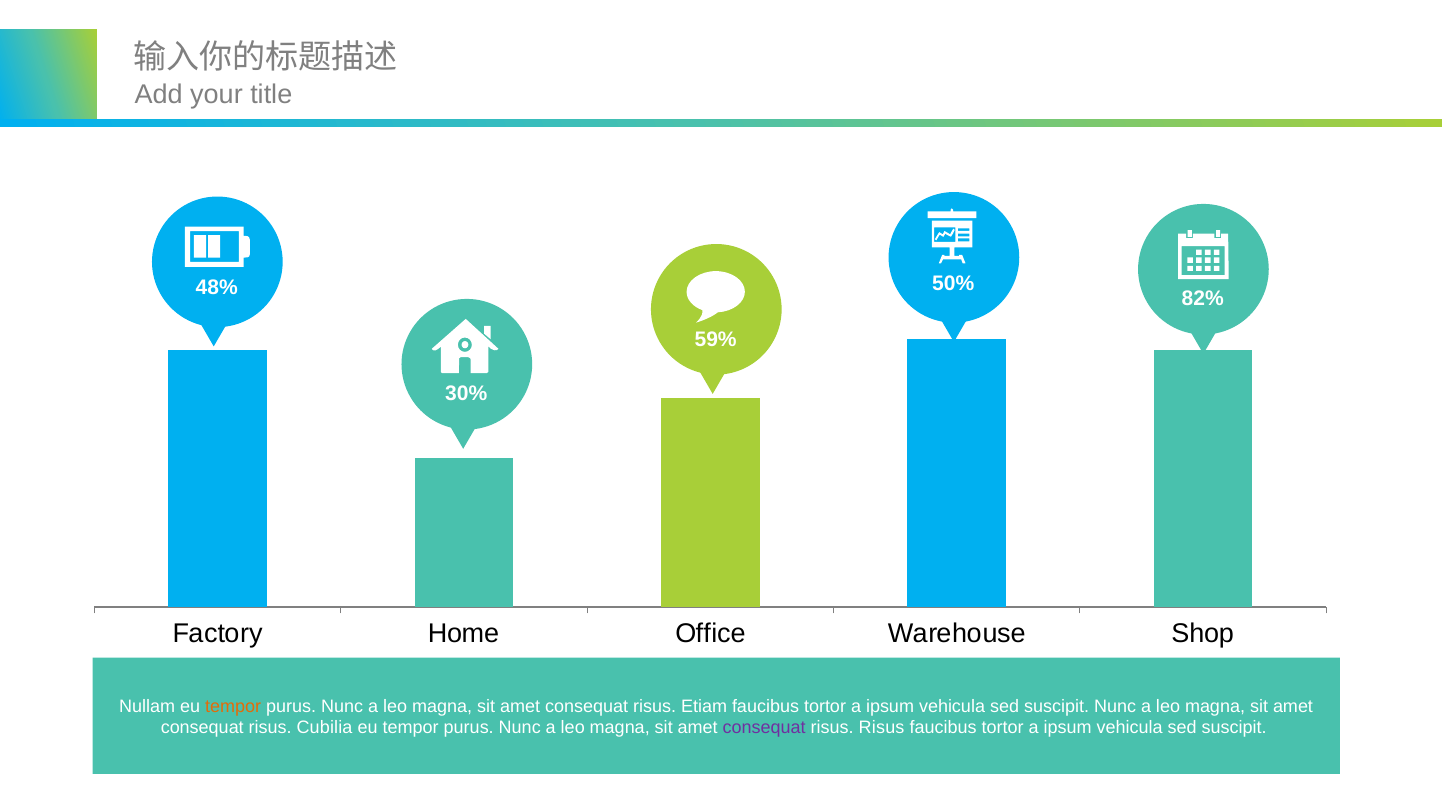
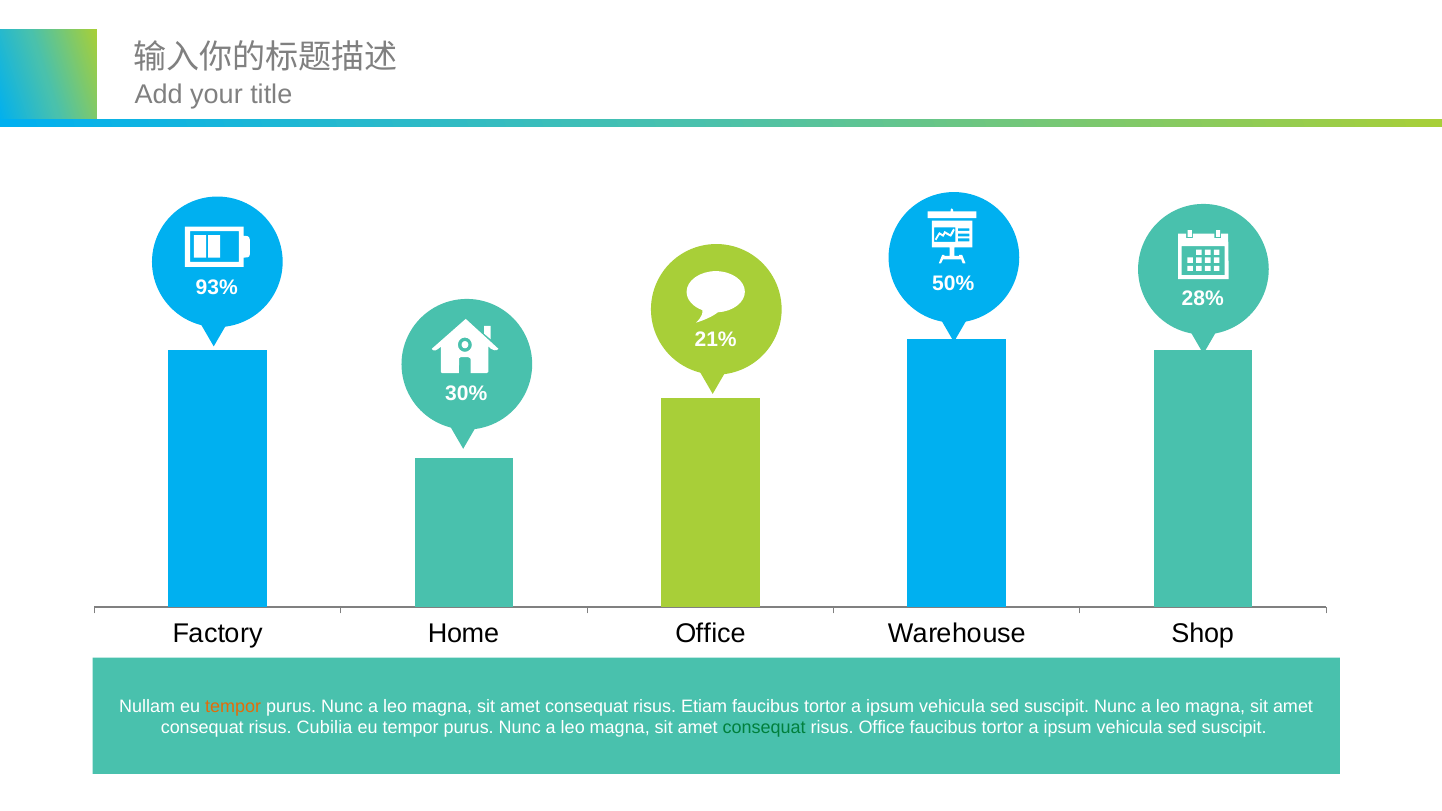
48%: 48% -> 93% (217, 288)
82%: 82% -> 28% (1203, 299)
59%: 59% -> 21% (716, 340)
consequat colour: purple -> green (764, 728)
risus Risus: Risus -> Office (882, 728)
